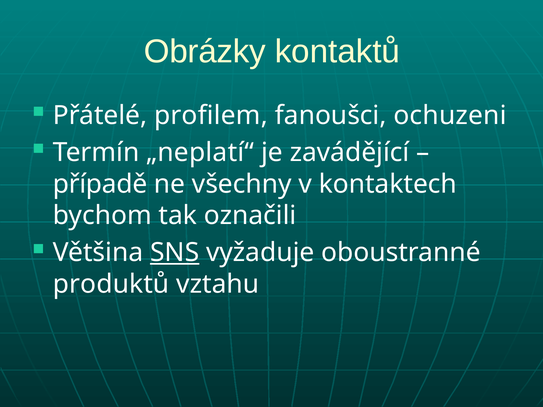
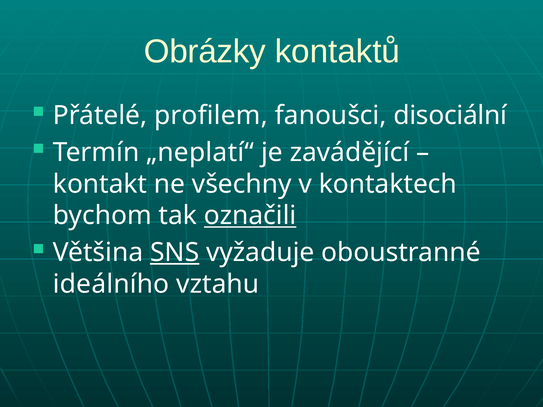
ochuzeni: ochuzeni -> disociální (450, 115)
případě: případě -> kontakt (100, 184)
označili underline: none -> present (250, 216)
produktů: produktů -> ideálního (111, 284)
